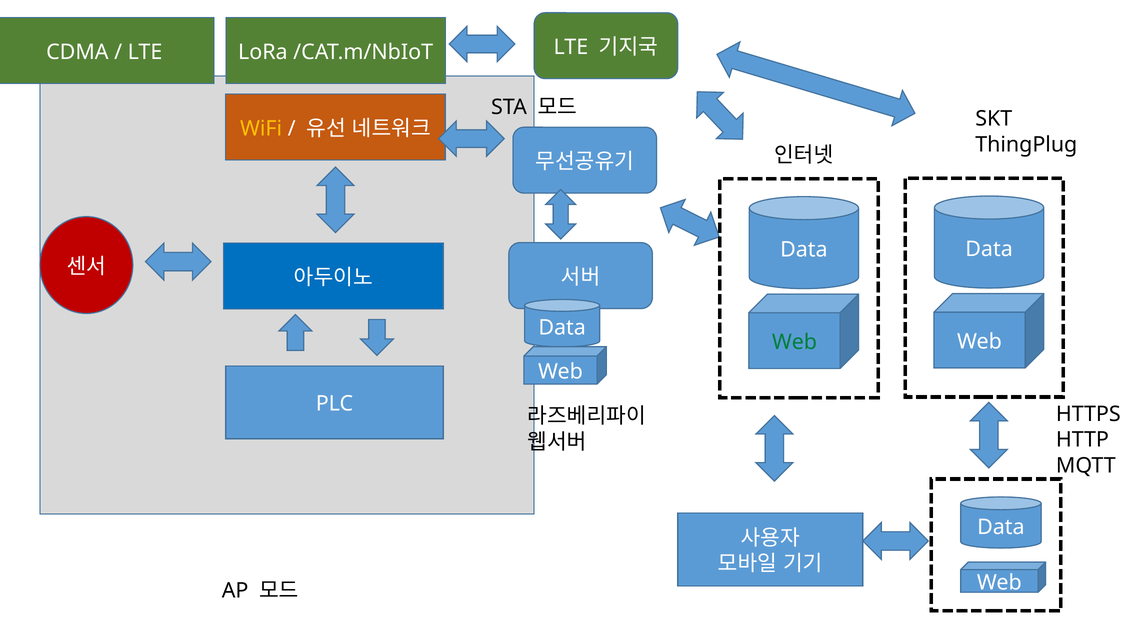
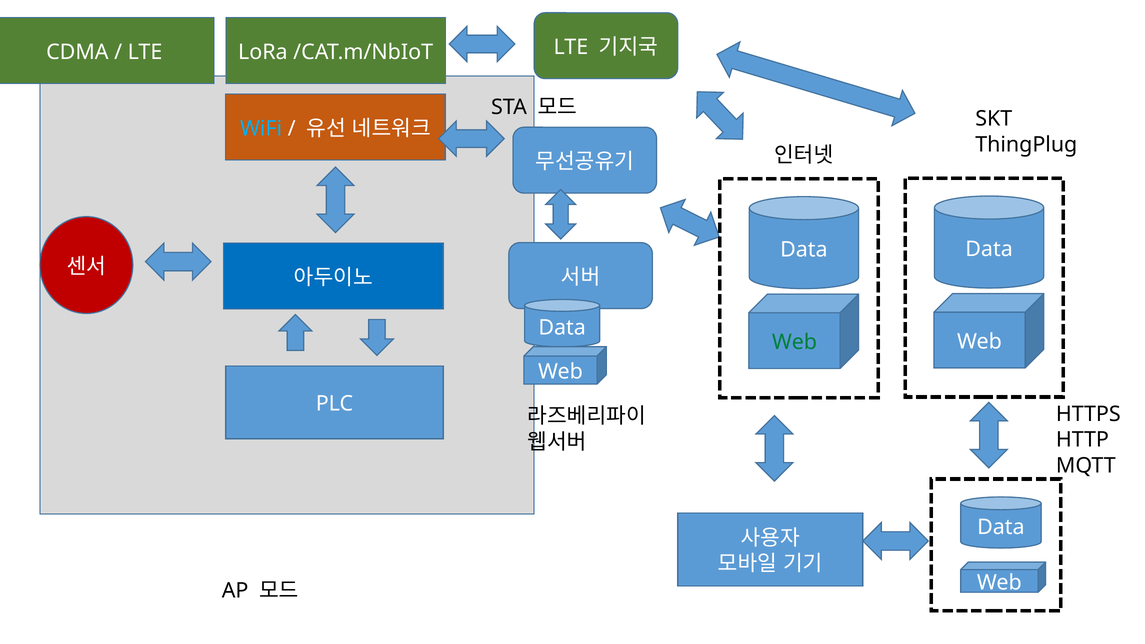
WiFi colour: yellow -> light blue (261, 128)
